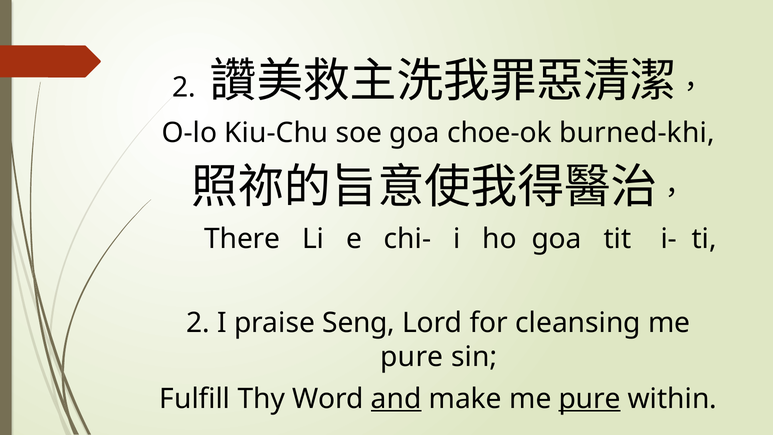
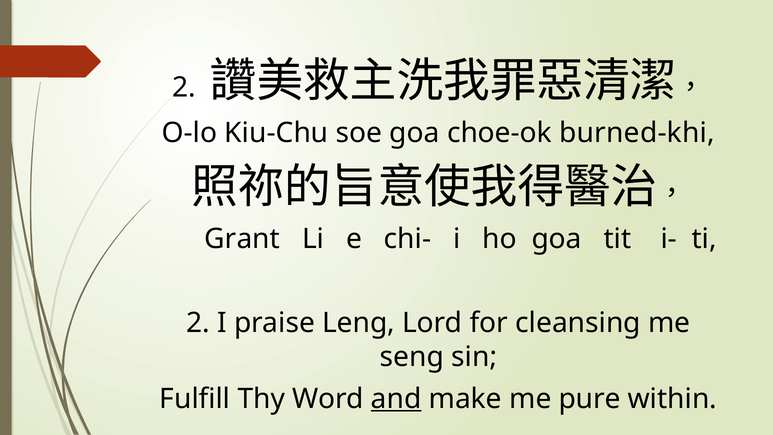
There: There -> Grant (242, 239)
Seng: Seng -> Leng (359, 323)
pure: pure -> seng (412, 357)
pure underline: present -> none (590, 399)
